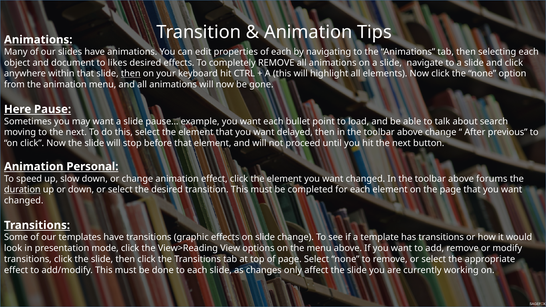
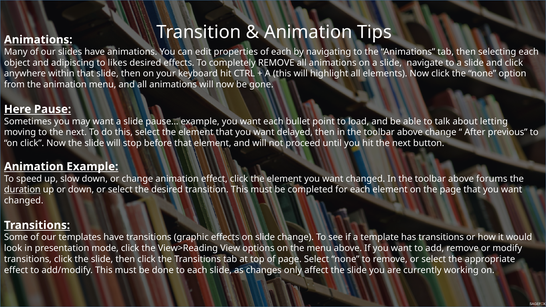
document: document -> adipiscing (73, 63)
then underline: present -> none (131, 74)
search: search -> letting (494, 121)
Animation Personal: Personal -> Example (92, 167)
